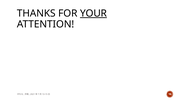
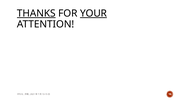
THANKS underline: none -> present (36, 13)
